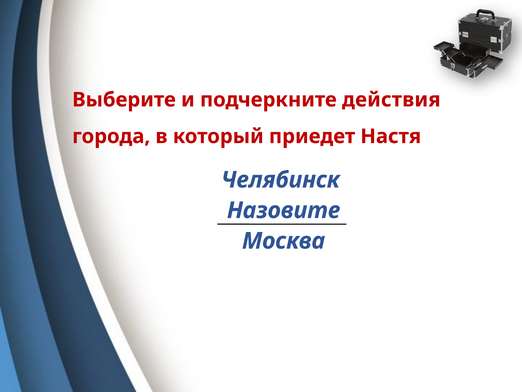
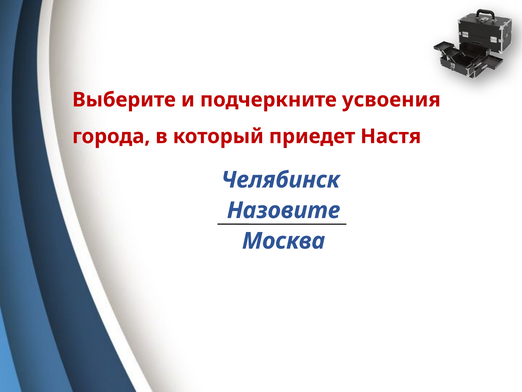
действия: действия -> усвоения (391, 100)
